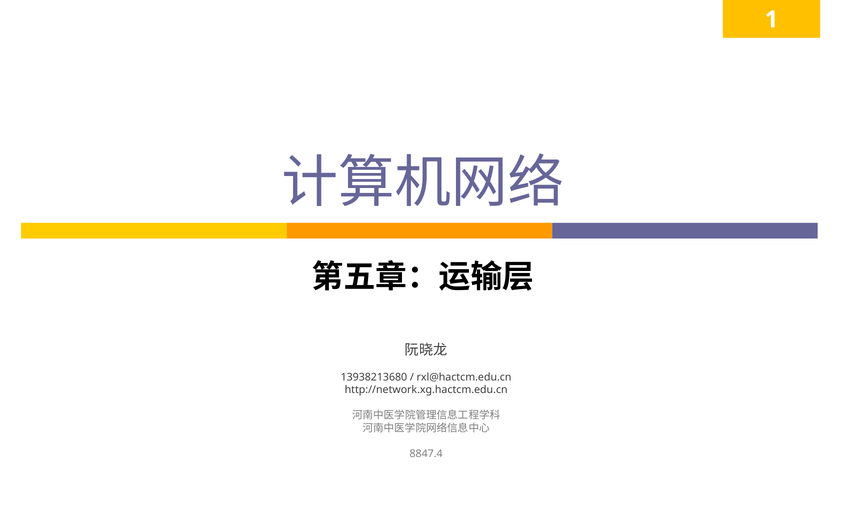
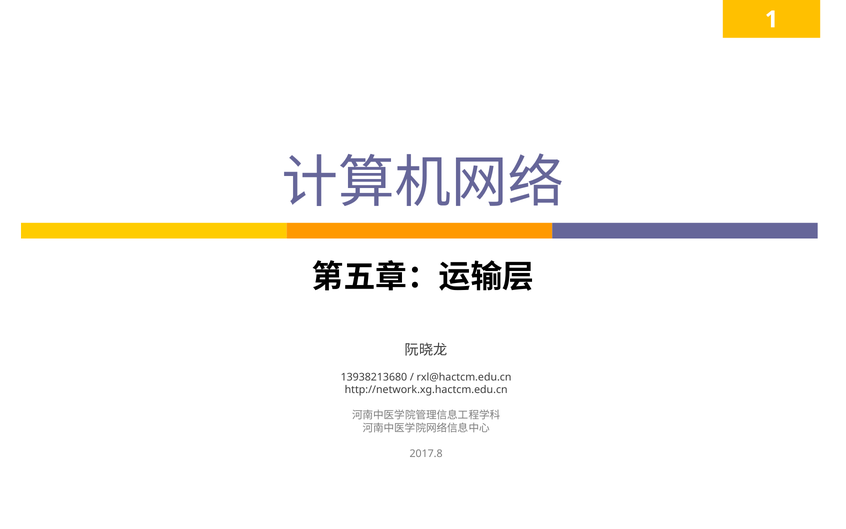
8847.4: 8847.4 -> 2017.8 (426, 453)
